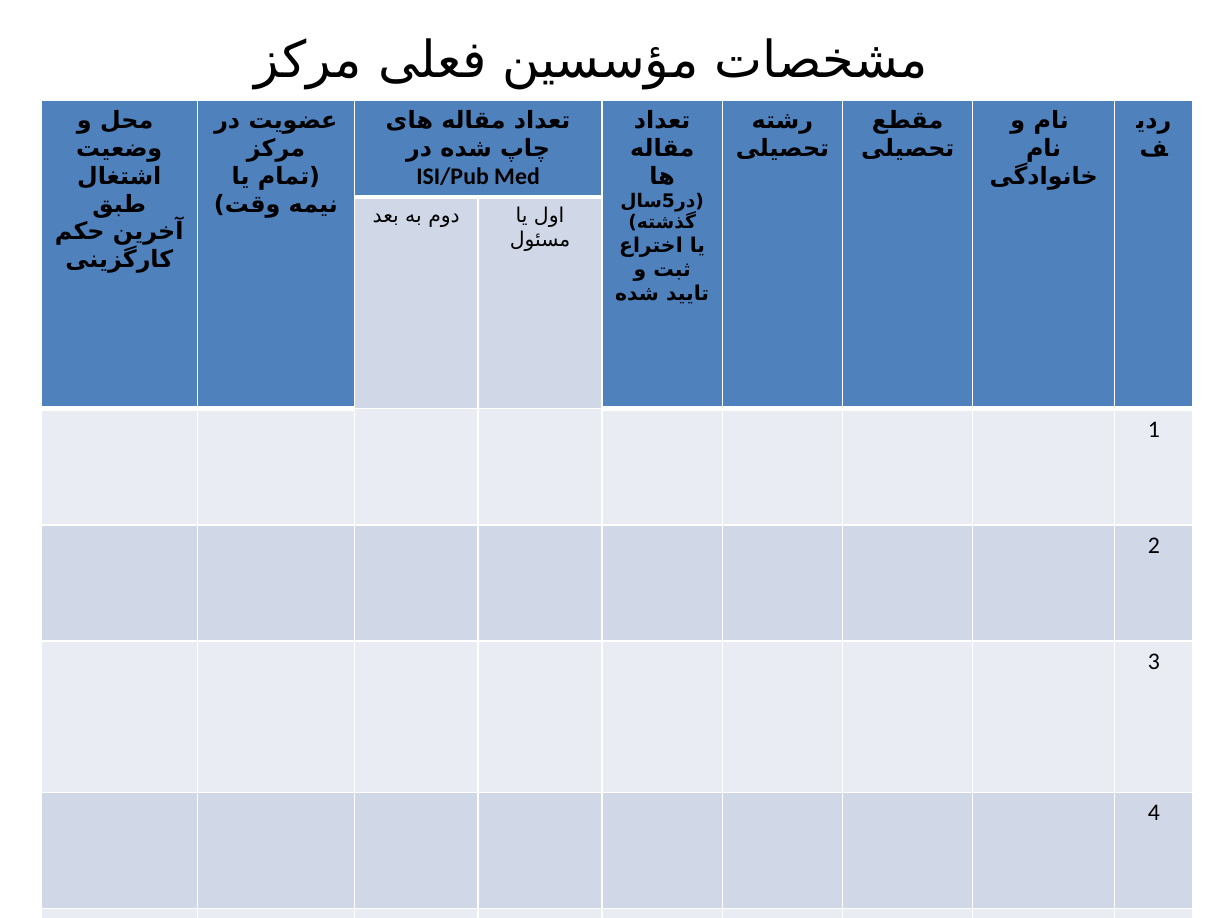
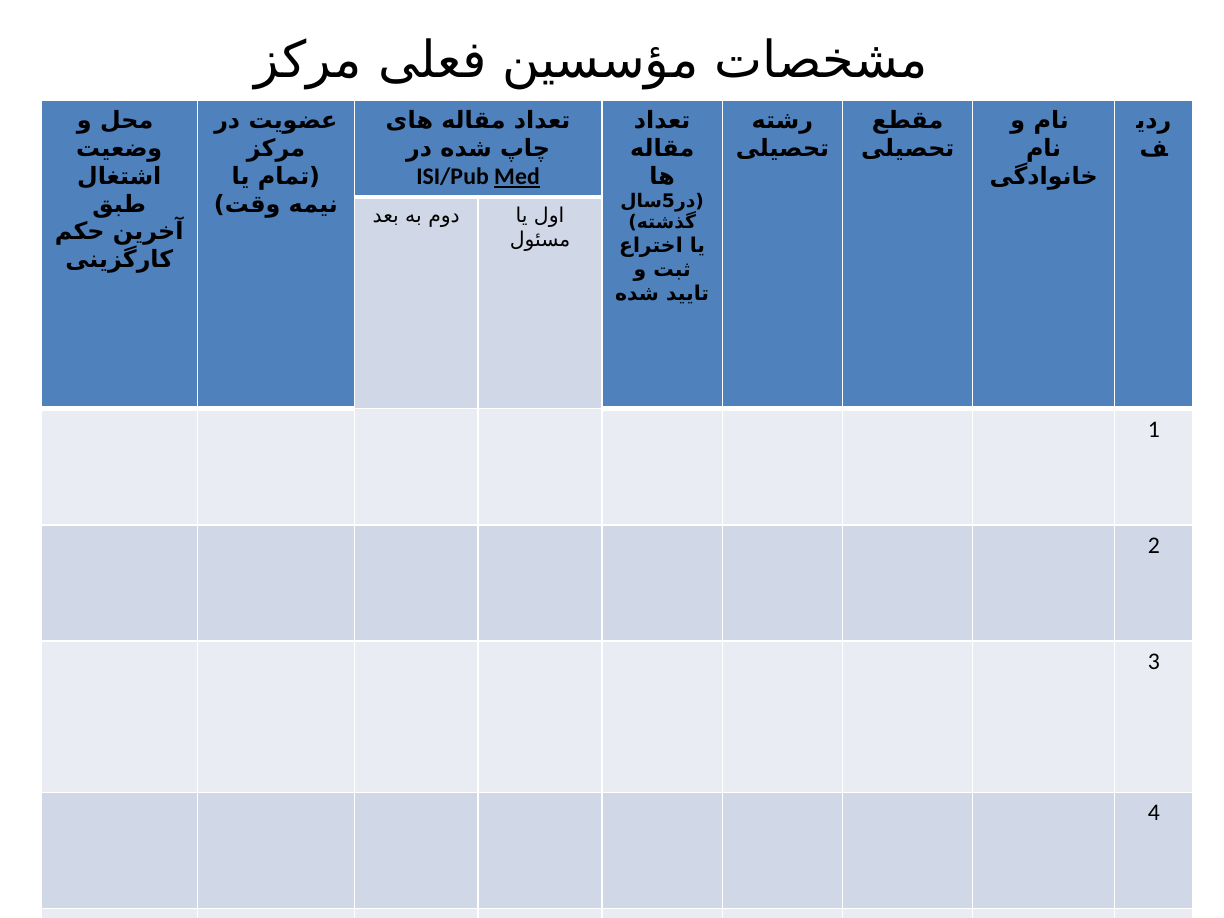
Med underline: none -> present (517, 177)
